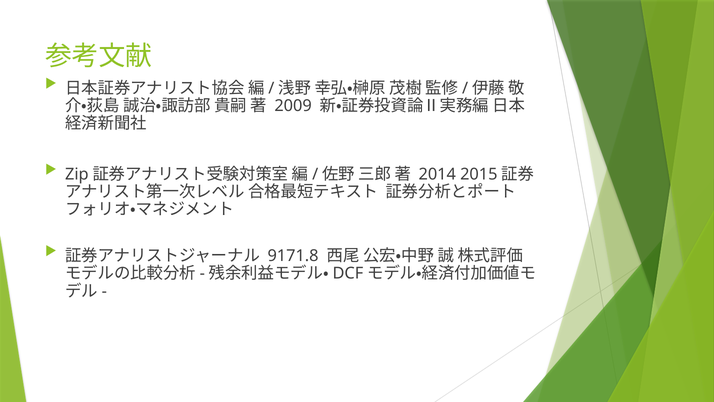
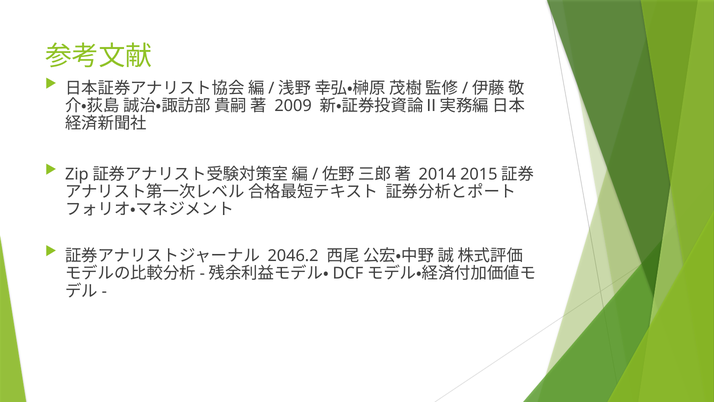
9171.8: 9171.8 -> 2046.2 (293, 256)
